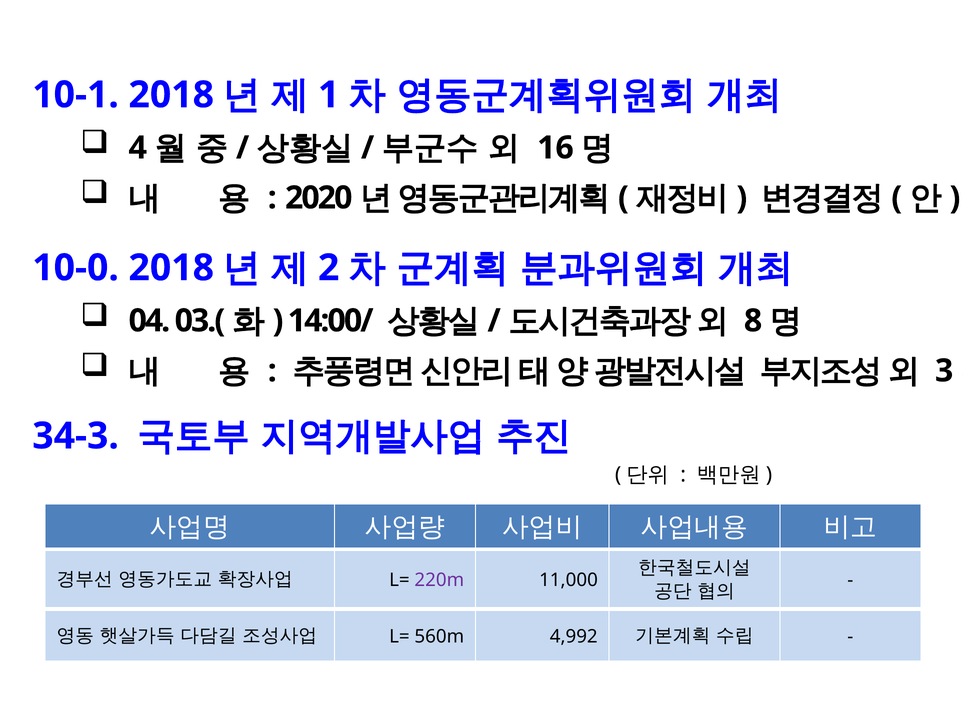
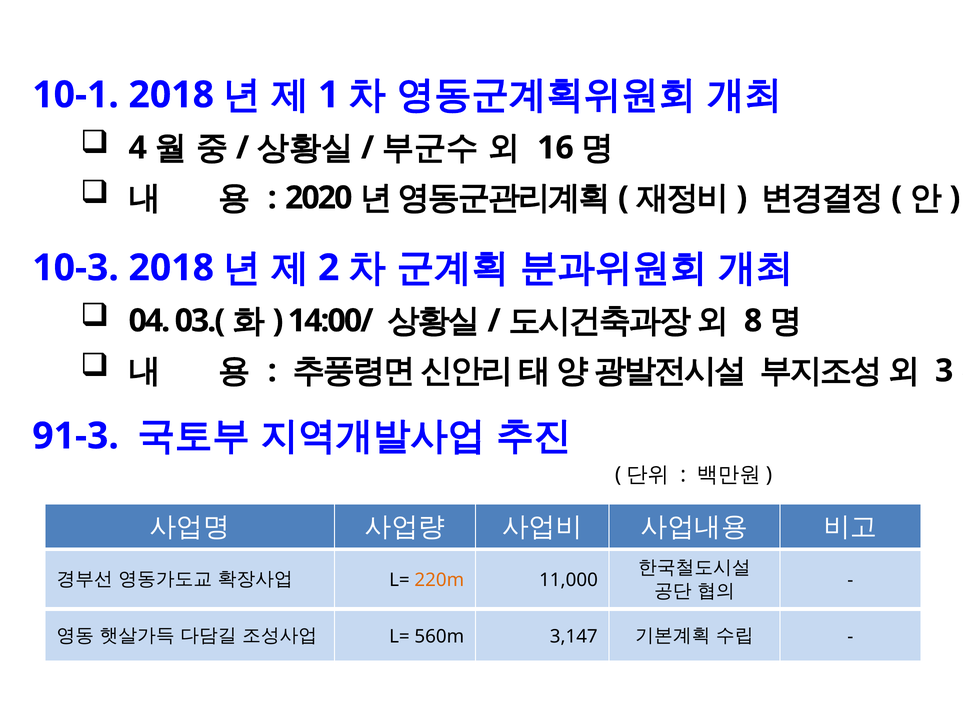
10-0: 10-0 -> 10-3 (76, 268)
34-3: 34-3 -> 91-3 (76, 436)
220m colour: purple -> orange (439, 580)
4,992: 4,992 -> 3,147 (574, 637)
